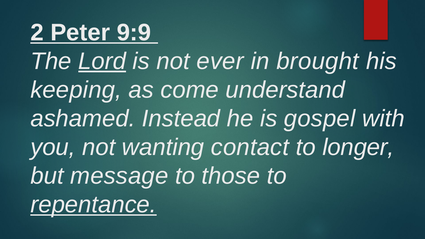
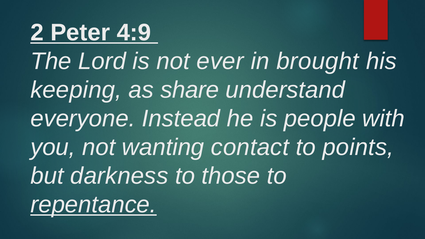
9:9: 9:9 -> 4:9 (134, 33)
Lord underline: present -> none (102, 61)
come: come -> share (190, 90)
ashamed: ashamed -> everyone (83, 119)
gospel: gospel -> people (320, 119)
longer: longer -> points (358, 147)
message: message -> darkness (119, 176)
